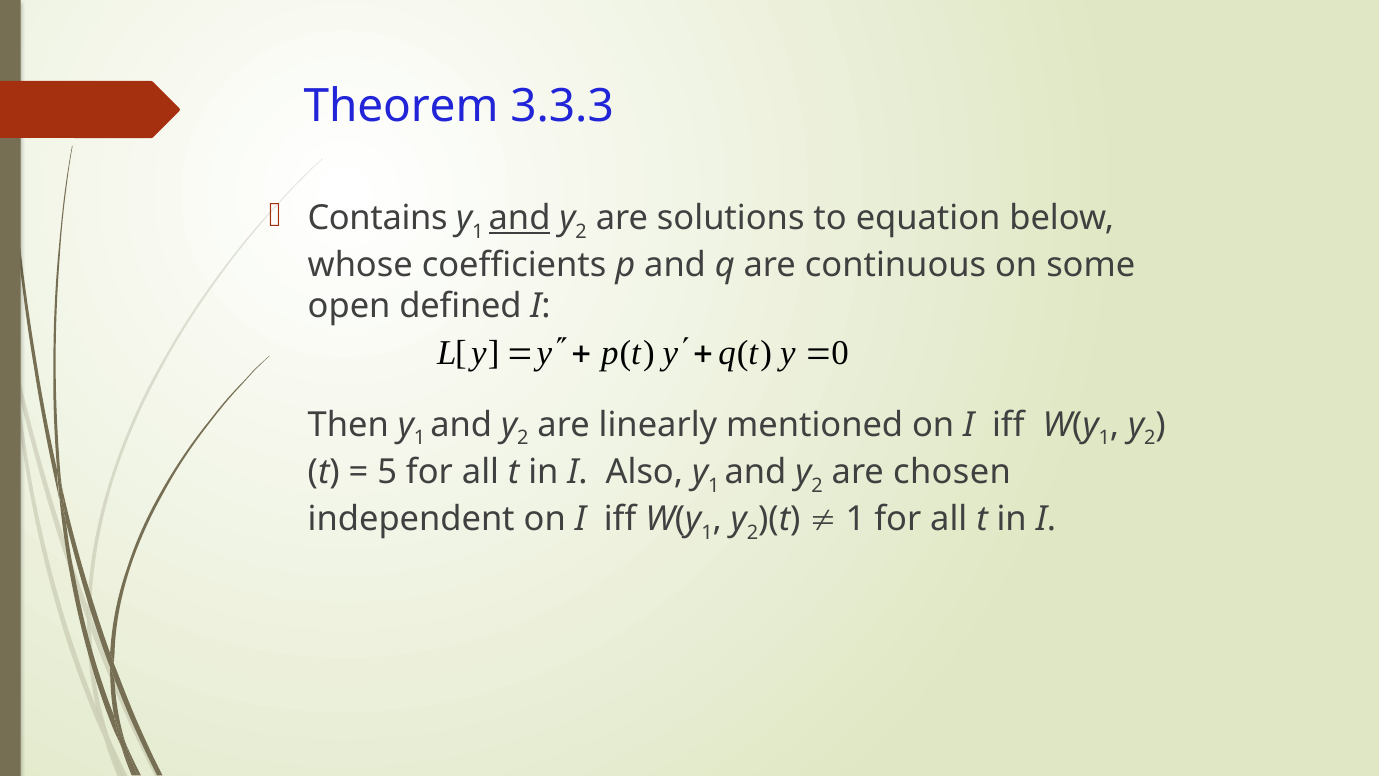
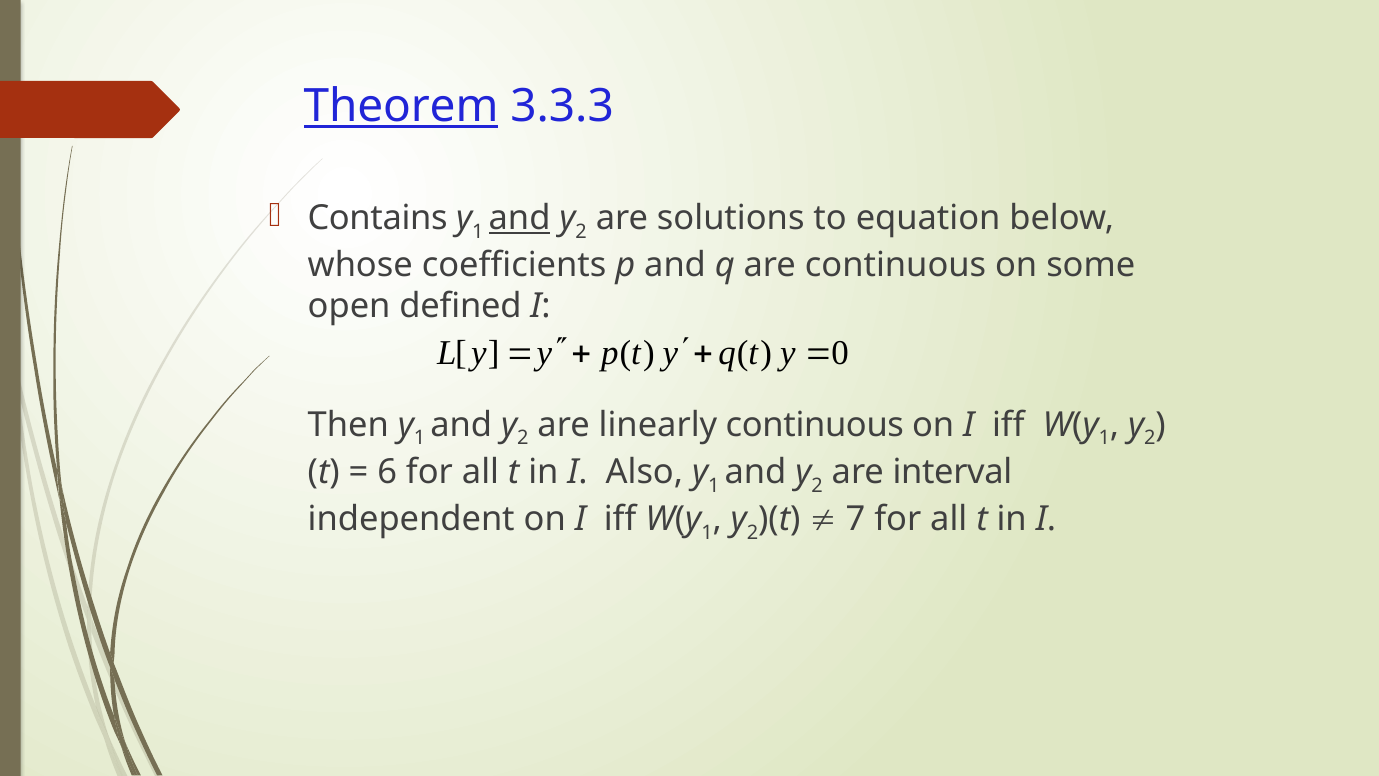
Theorem underline: none -> present (401, 107)
linearly mentioned: mentioned -> continuous (815, 425)
5: 5 -> 6 (387, 472)
chosen: chosen -> interval (952, 472)
1: 1 -> 7 (856, 519)
